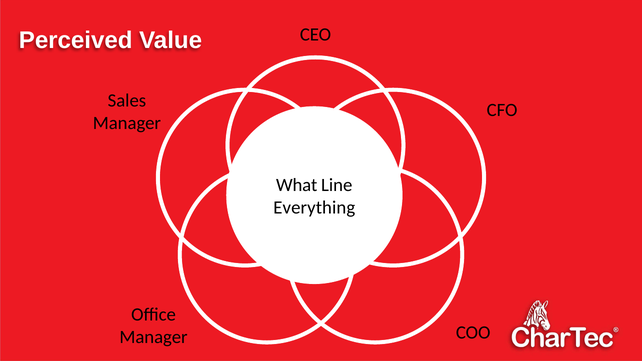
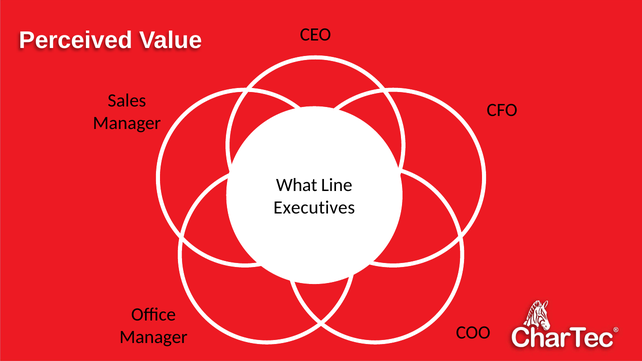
Everything: Everything -> Executives (314, 207)
